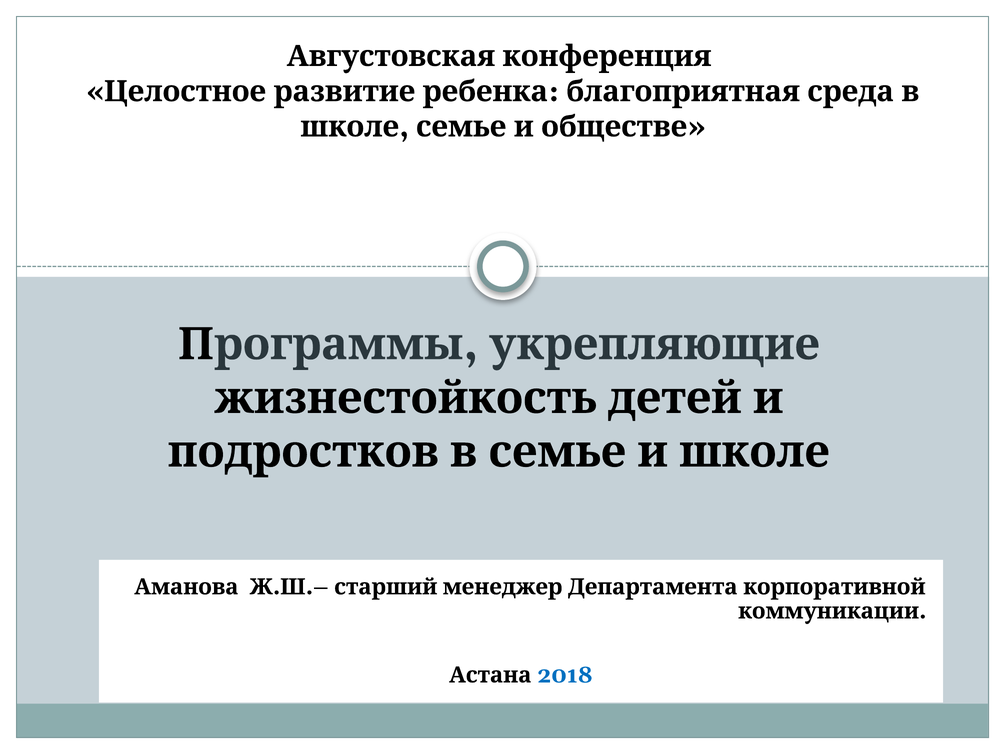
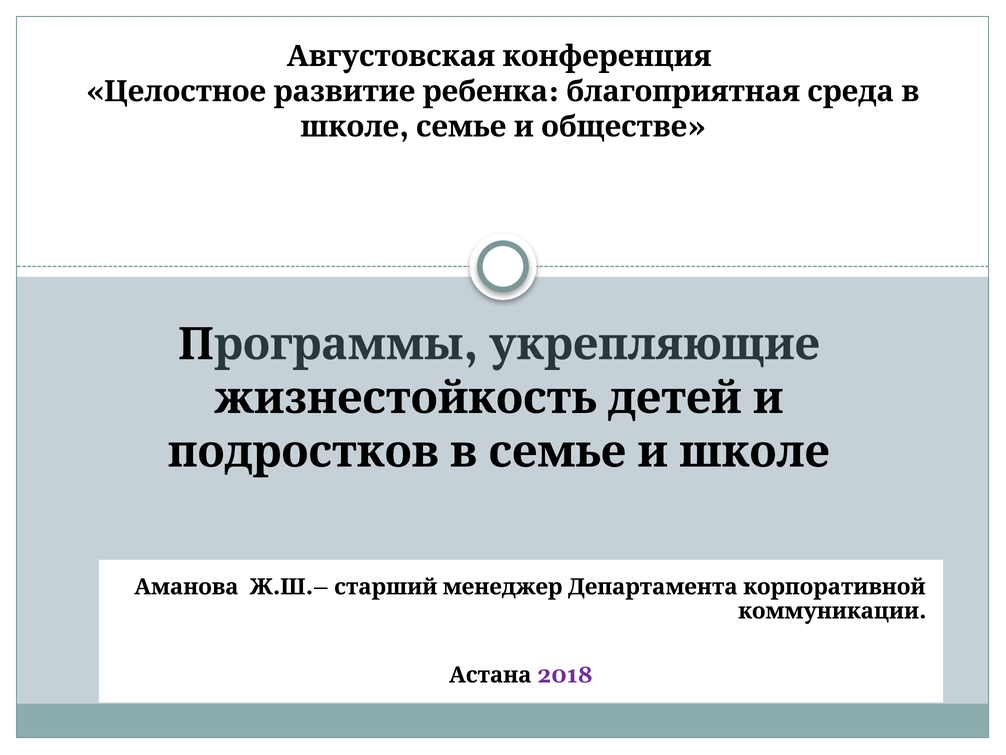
2018 colour: blue -> purple (565, 675)
